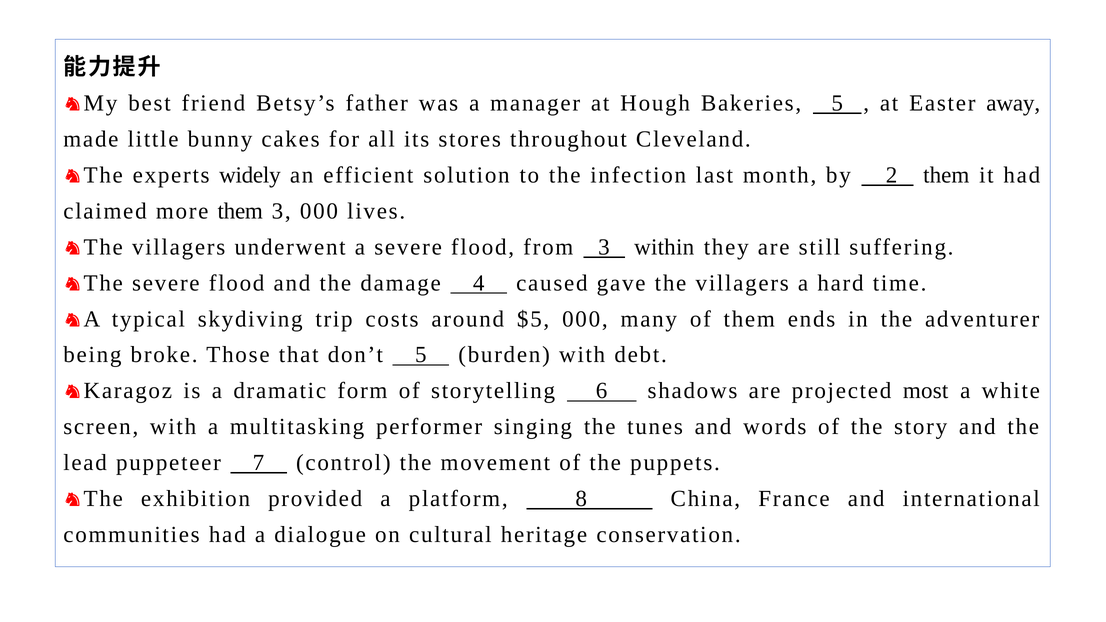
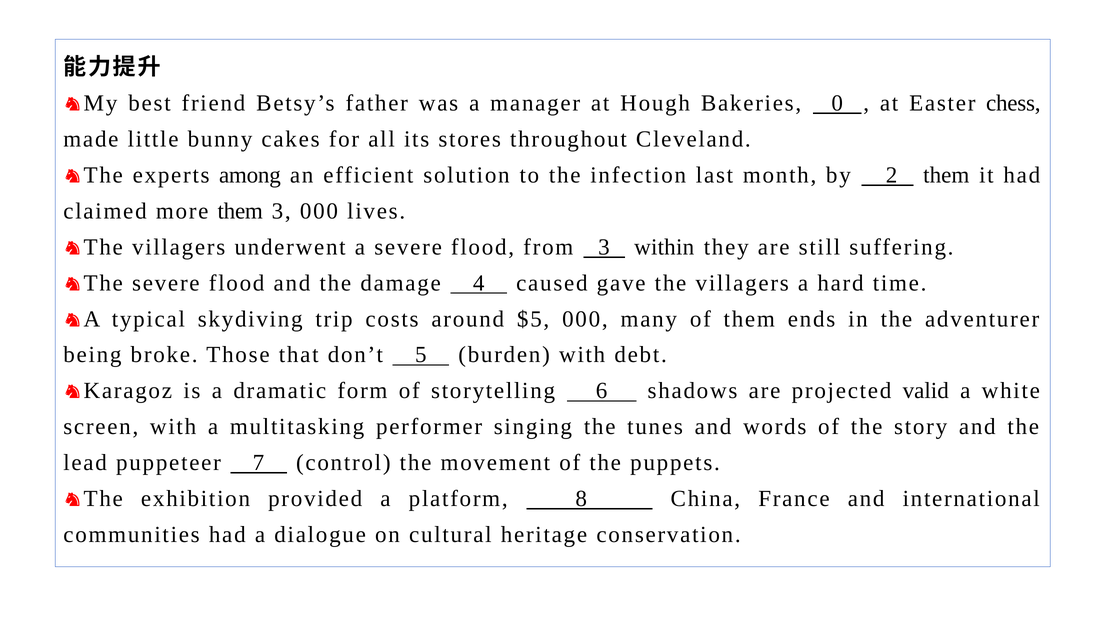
Bakeries 5: 5 -> 0 (837, 103)
away: away -> chess (1013, 103)
widely: widely -> among (250, 175)
most: most -> valid (926, 391)
